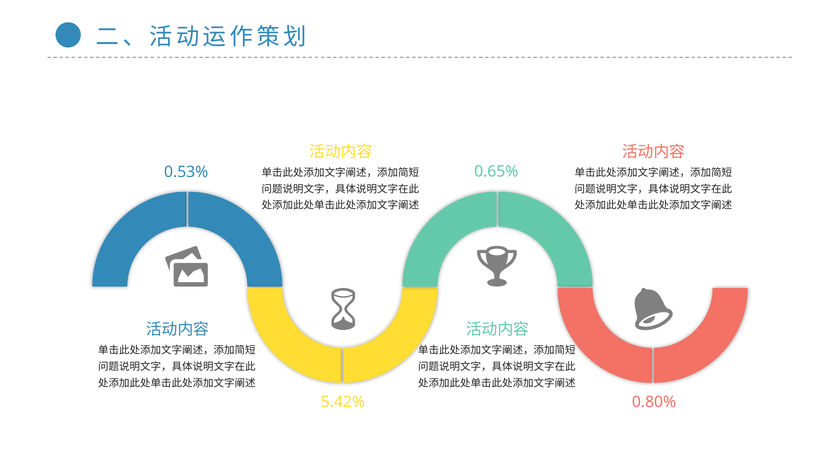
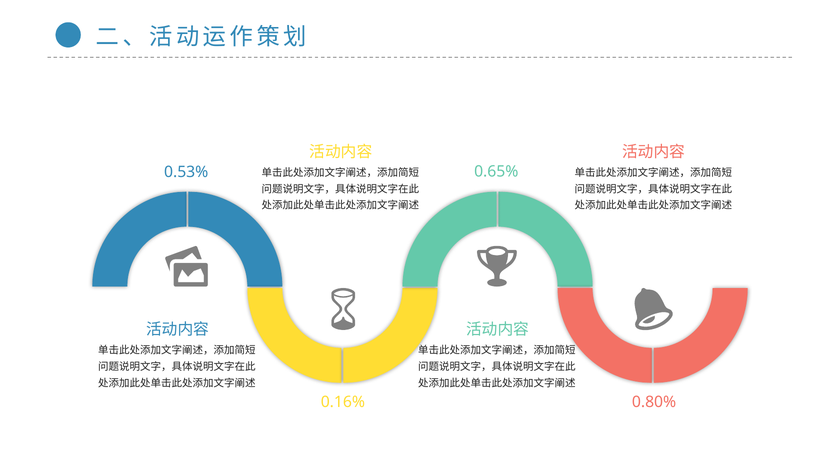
5.42%: 5.42% -> 0.16% (343, 403)
